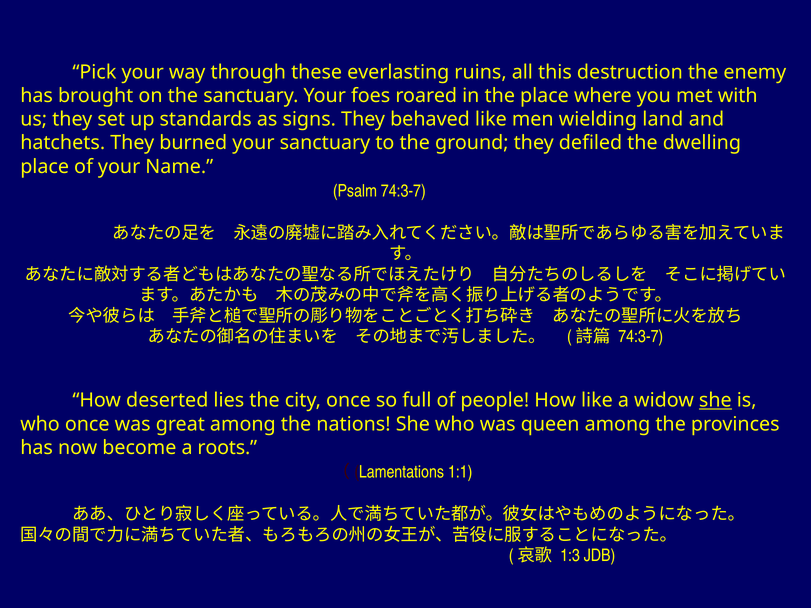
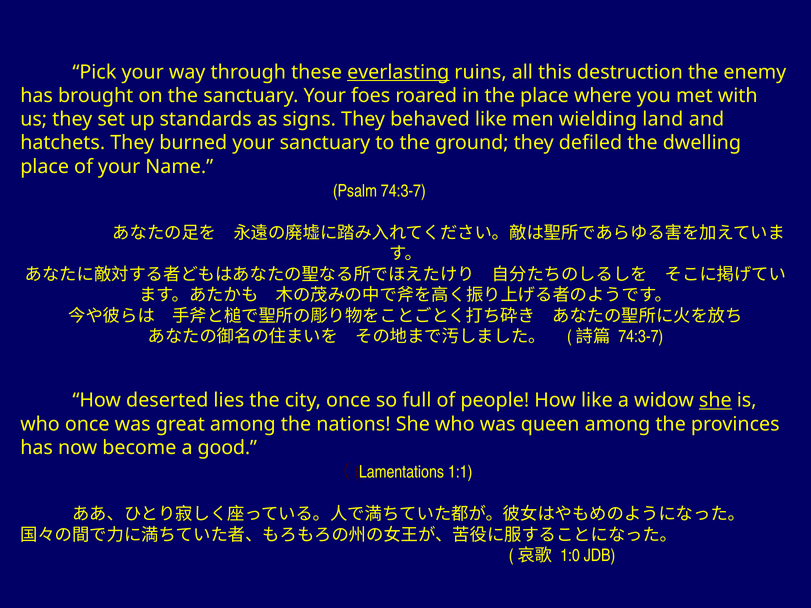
everlasting underline: none -> present (398, 72)
roots: roots -> good (227, 448)
1:3: 1:3 -> 1:0 (570, 556)
